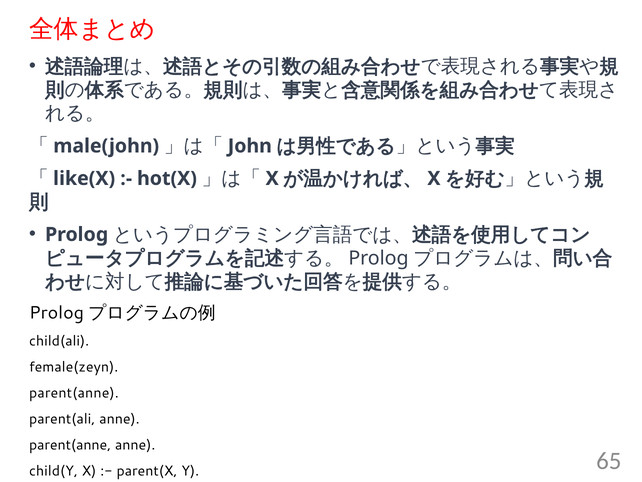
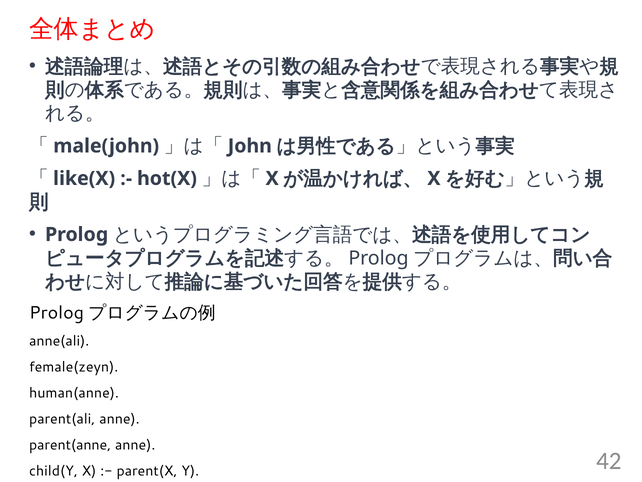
child(ali: child(ali -> anne(ali (59, 341)
parent(anne: parent(anne -> human(anne (74, 393)
65: 65 -> 42 (609, 461)
